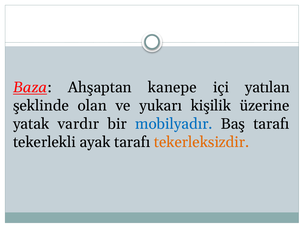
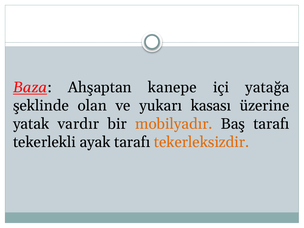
yatılan: yatılan -> yatağa (267, 87)
kişilik: kişilik -> kasası (211, 106)
mobilyadır colour: blue -> orange (174, 124)
